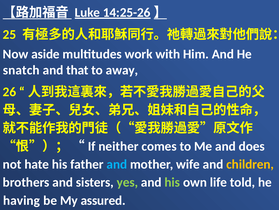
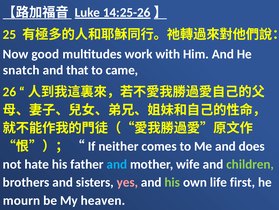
aside: aside -> good (45, 54)
away: away -> came (122, 70)
children colour: yellow -> light green (250, 164)
yes colour: light green -> pink (127, 182)
told: told -> first (242, 182)
having: having -> mourn (22, 200)
assured: assured -> heaven (103, 200)
